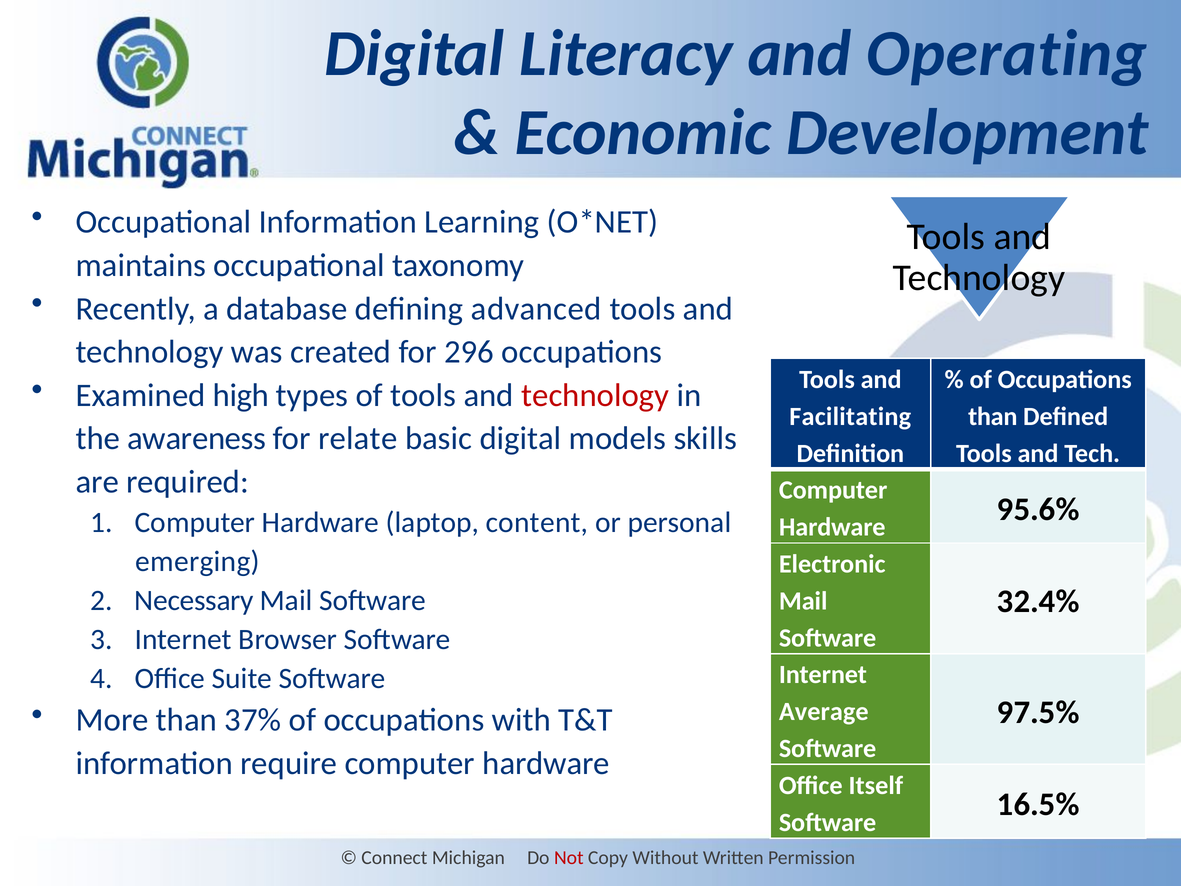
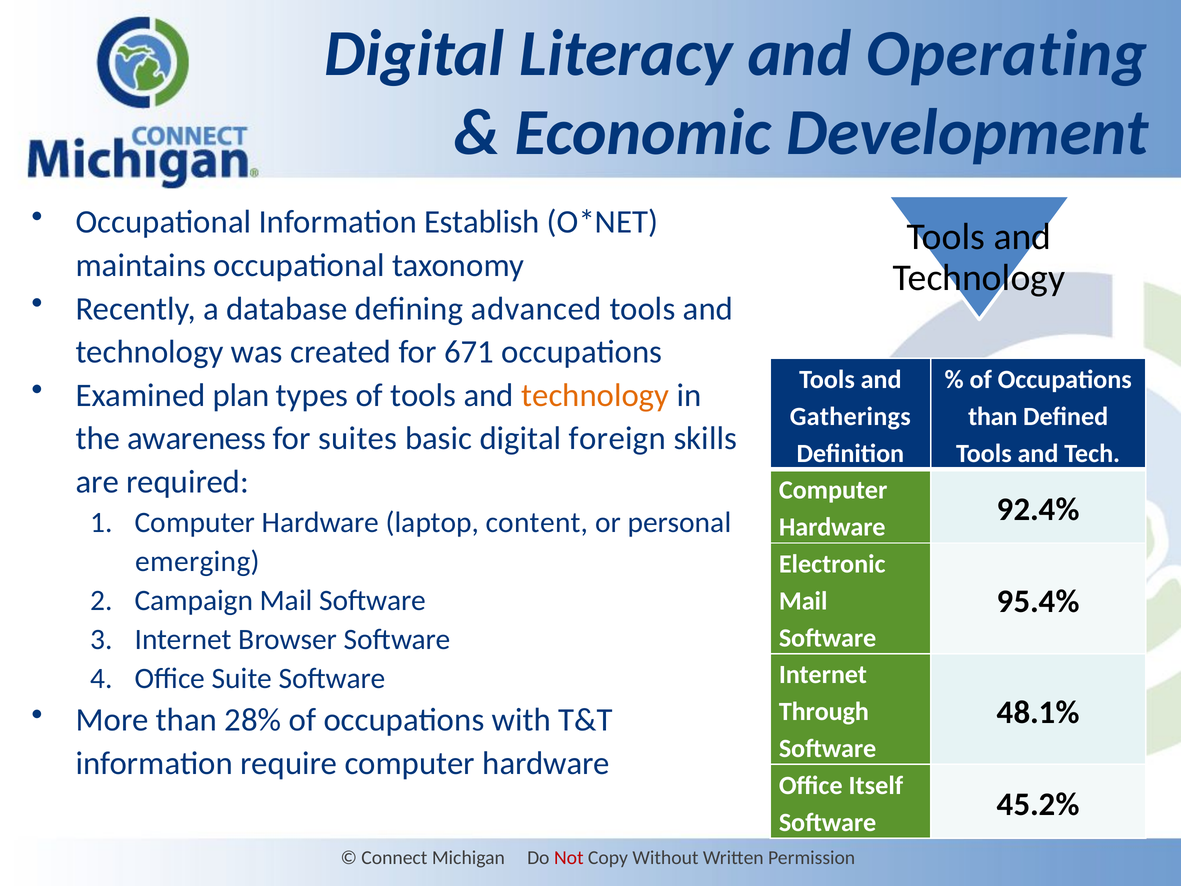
Learning: Learning -> Establish (482, 222)
296: 296 -> 671 (469, 352)
high: high -> plan (241, 395)
technology colour: red -> orange (595, 395)
Facilitating: Facilitating -> Gatherings (850, 416)
relate: relate -> suites (358, 438)
models: models -> foreign (617, 438)
95.6%: 95.6% -> 92.4% (1038, 509)
32.4%: 32.4% -> 95.4% (1038, 601)
Necessary: Necessary -> Campaign (194, 600)
97.5%: 97.5% -> 48.1% (1038, 712)
Average: Average -> Through (824, 711)
37%: 37% -> 28% (253, 720)
16.5%: 16.5% -> 45.2% (1038, 804)
